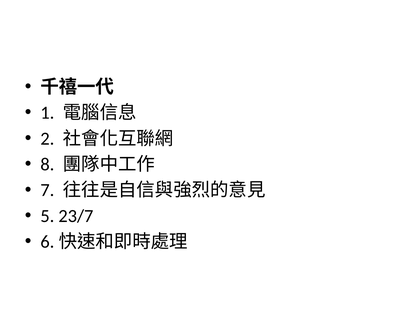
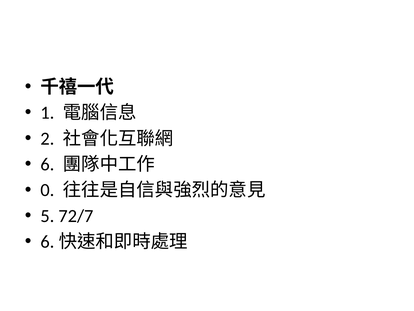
8: 8 -> 6 (47, 164)
7: 7 -> 0 (47, 190)
23/7: 23/7 -> 72/7 (76, 216)
